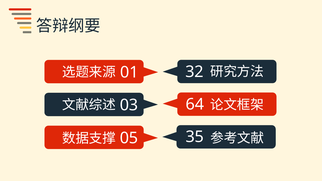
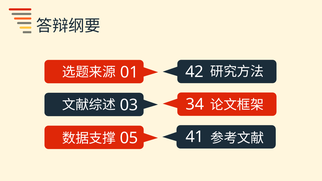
32: 32 -> 42 (194, 72)
64: 64 -> 34 (195, 104)
35: 35 -> 41 (195, 137)
